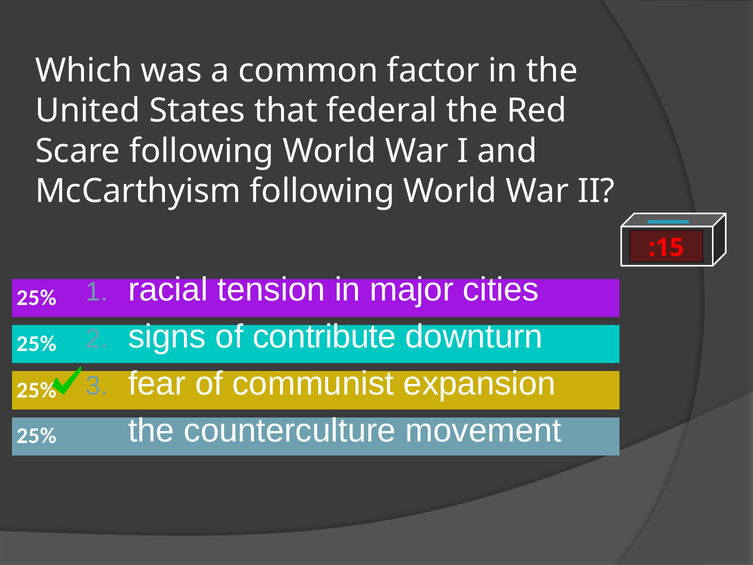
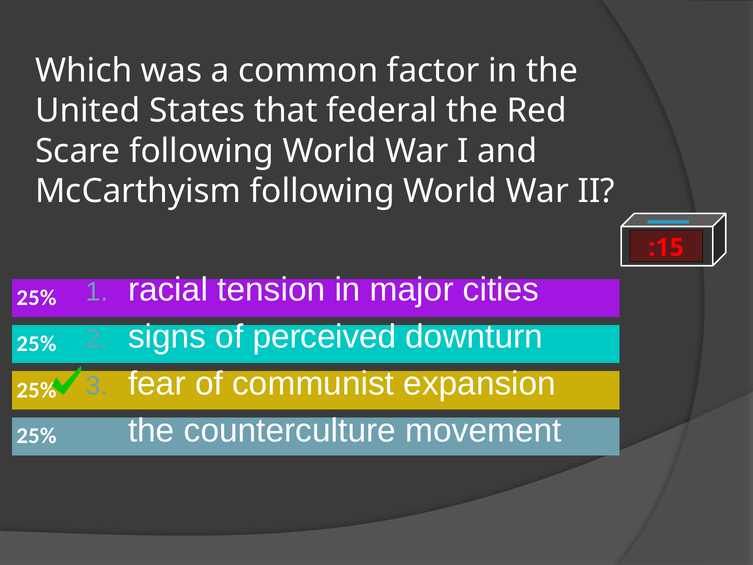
contribute: contribute -> perceived (324, 337)
